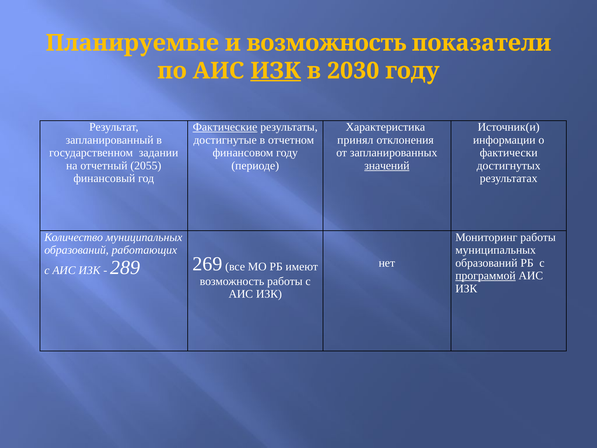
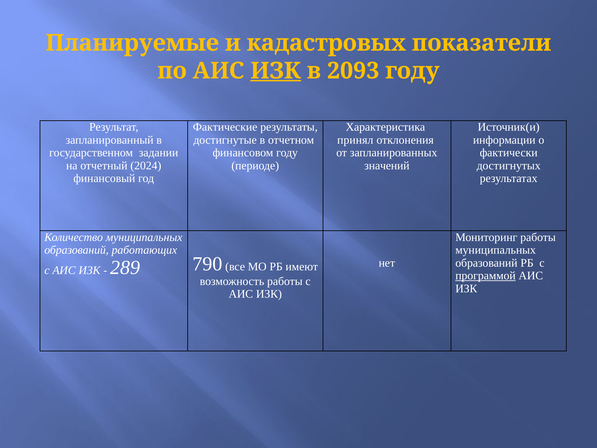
и возможность: возможность -> кадастровых (326, 43)
2030: 2030 -> 2093 (353, 71)
Фактические underline: present -> none (225, 127)
2055: 2055 -> 2024 (146, 165)
значений underline: present -> none (387, 165)
269: 269 -> 790 (207, 264)
